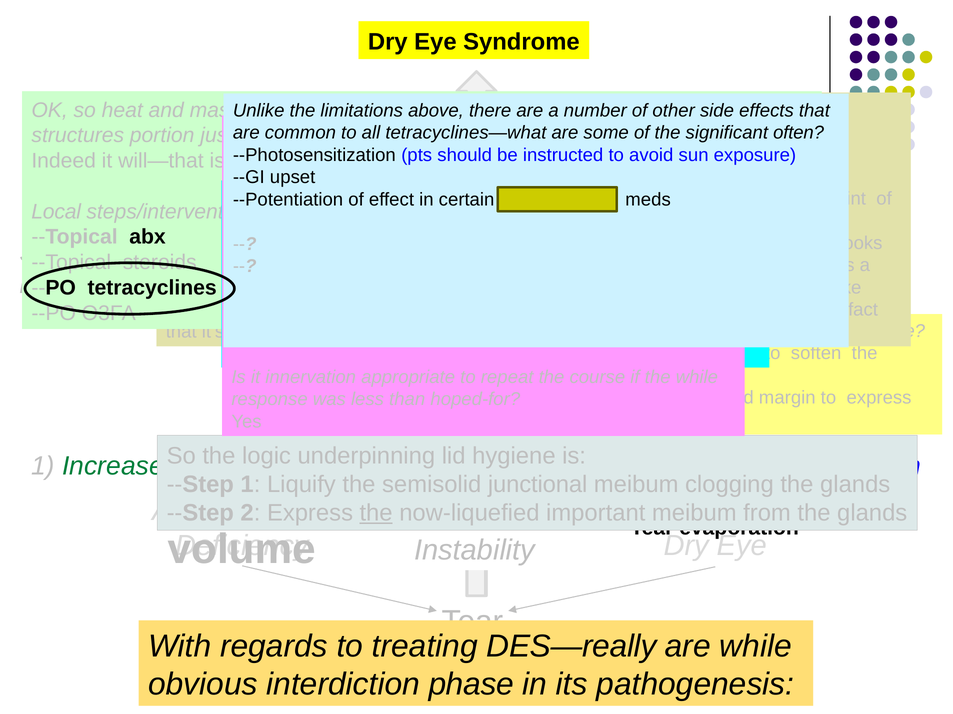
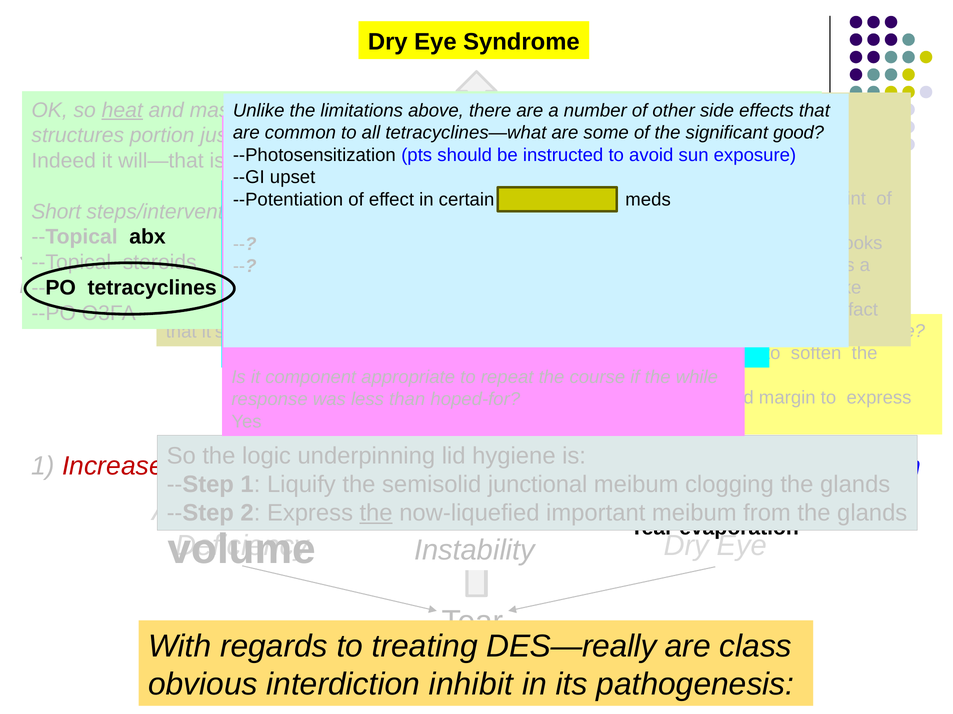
heat underline: none -> present (122, 110)
often: often -> good (799, 133)
Local: Local -> Short (56, 212)
innervation: innervation -> component (311, 377)
Increase colour: green -> red (113, 466)
are while: while -> class (756, 647)
interdiction phase: phase -> inhibit (471, 685)
